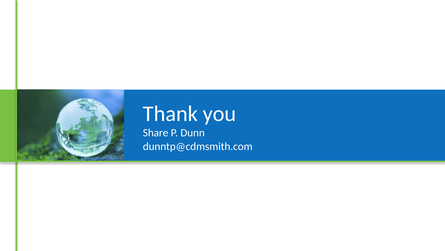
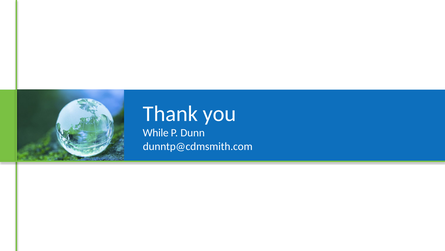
Share: Share -> While (156, 133)
